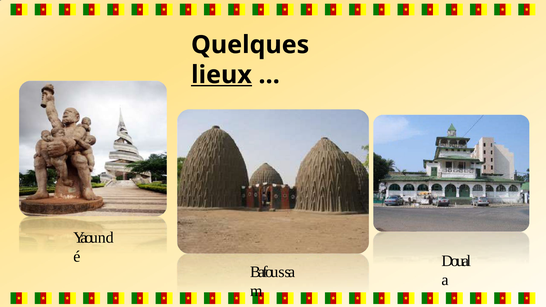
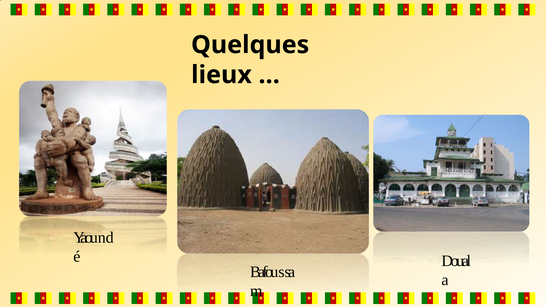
lieux underline: present -> none (221, 75)
